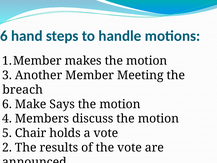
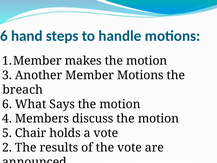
Member Meeting: Meeting -> Motions (140, 75)
Make: Make -> What (31, 104)
